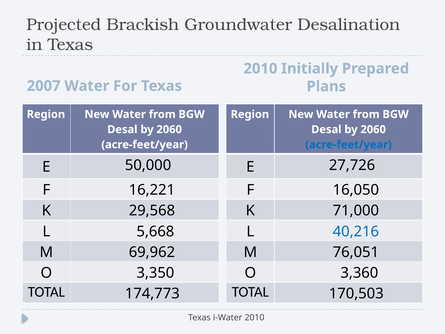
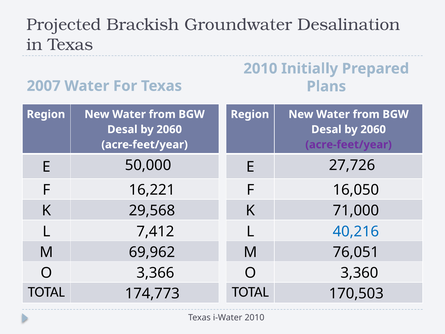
acre-feet/year colour: blue -> purple (349, 145)
5,668: 5,668 -> 7,412 (155, 231)
3,350: 3,350 -> 3,366 (155, 273)
